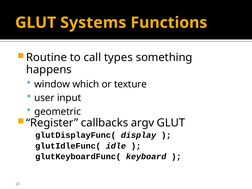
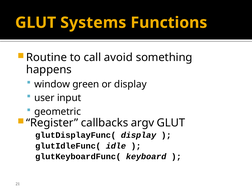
types: types -> avoid (118, 57)
which: which -> green (86, 84)
or texture: texture -> display (130, 84)
